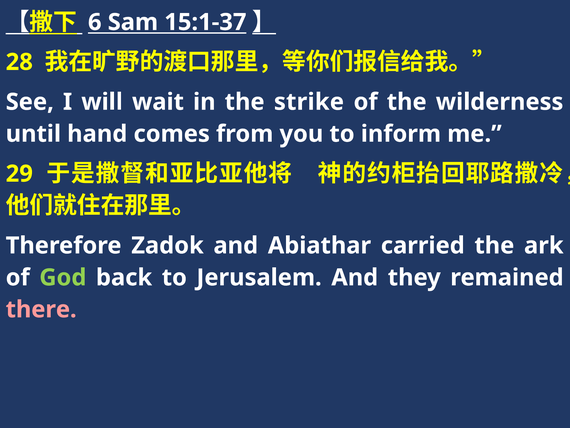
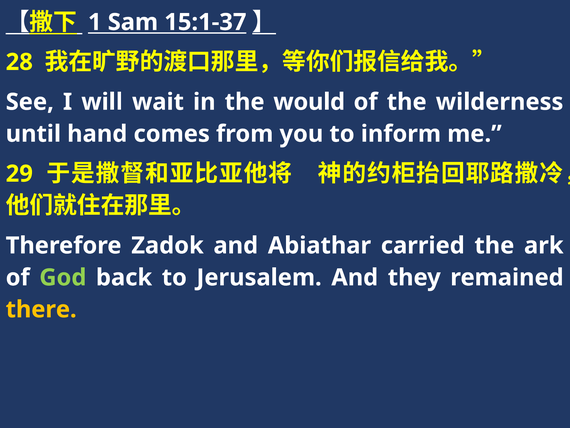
6: 6 -> 1 (95, 22)
strike: strike -> would (309, 102)
there colour: pink -> yellow (41, 309)
